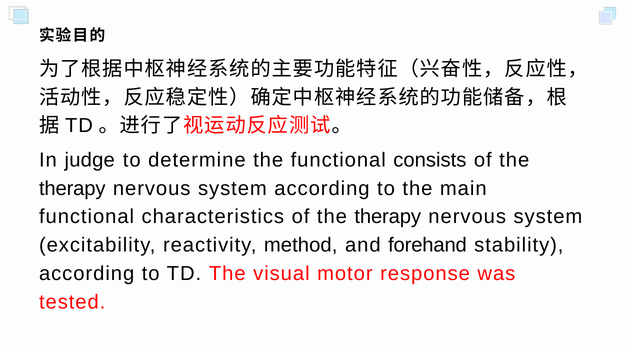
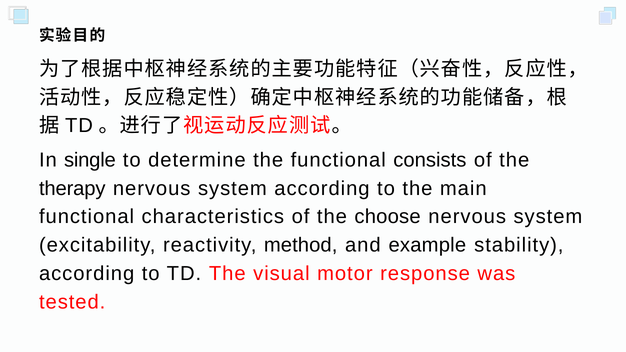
judge: judge -> single (90, 160)
characteristics of the therapy: therapy -> choose (388, 217)
forehand: forehand -> example (427, 245)
